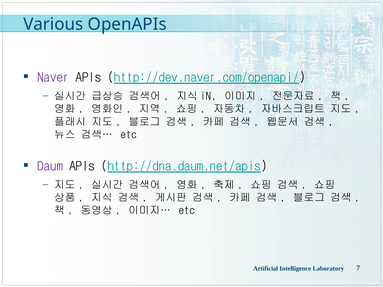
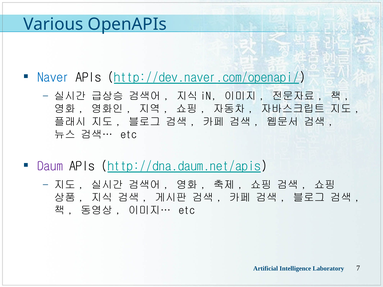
Naver colour: purple -> blue (53, 77)
